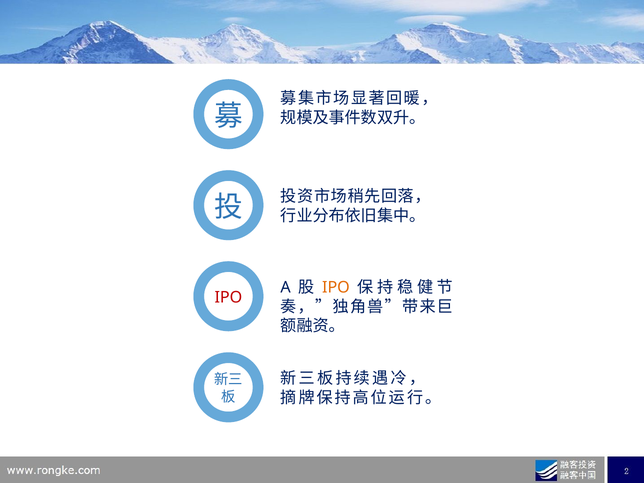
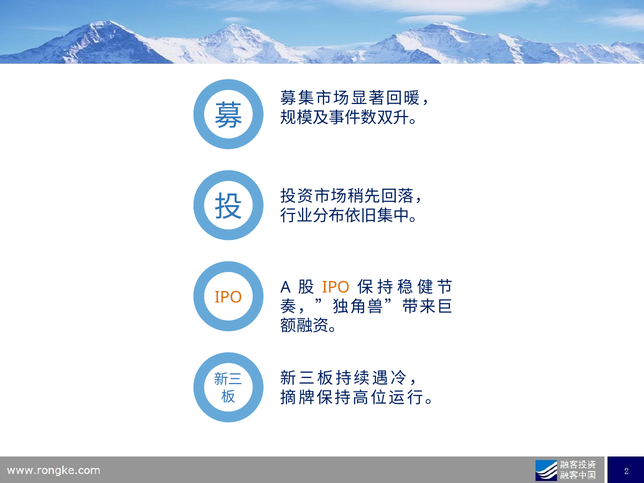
IPO colour: red -> orange (228, 297)
